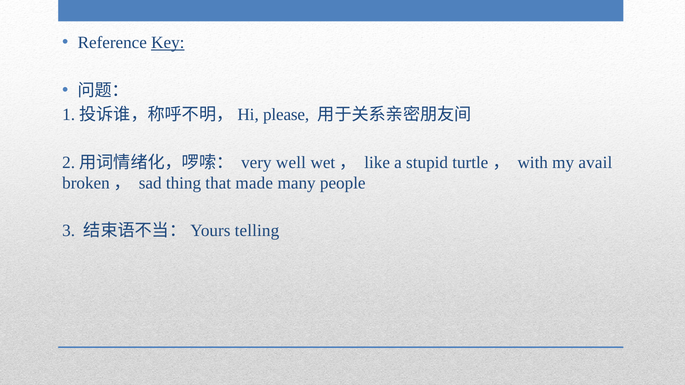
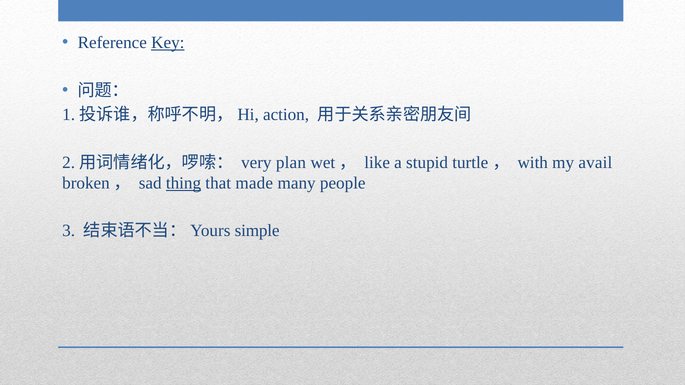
please: please -> action (286, 115)
well: well -> plan (291, 163)
thing underline: none -> present (183, 183)
telling: telling -> simple (257, 231)
